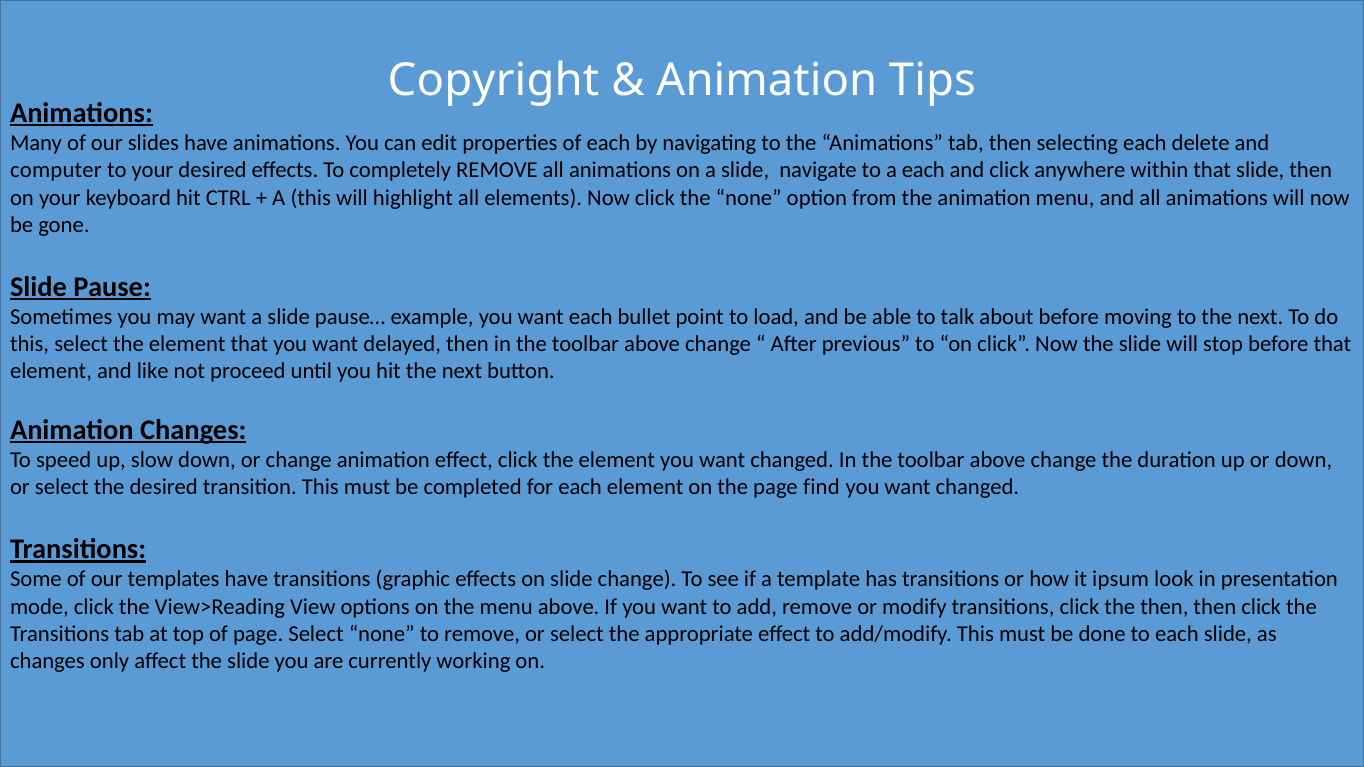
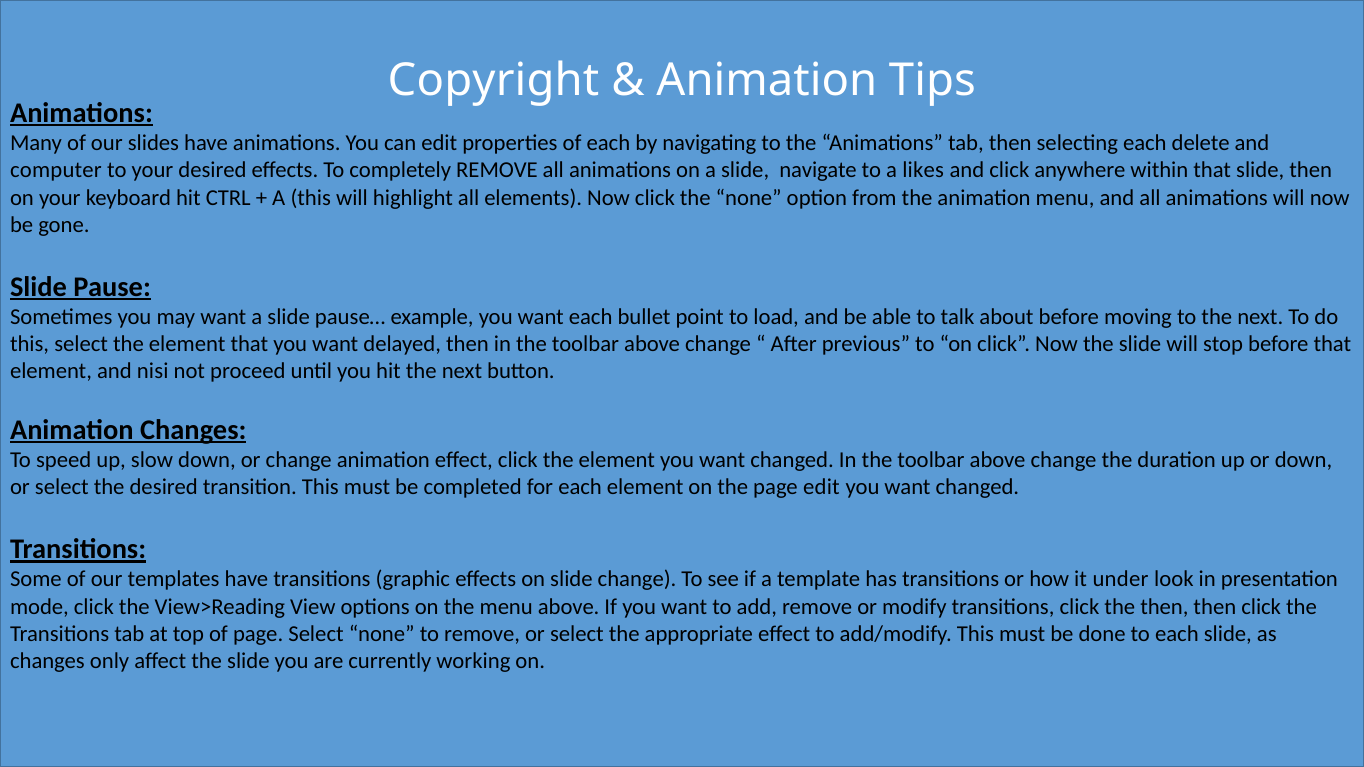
a each: each -> likes (923, 170)
like: like -> nisi (153, 372)
page find: find -> edit (821, 487)
ipsum: ipsum -> under (1121, 580)
